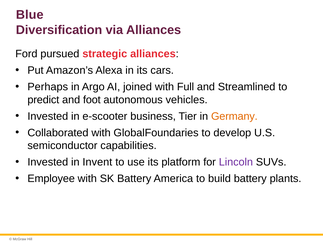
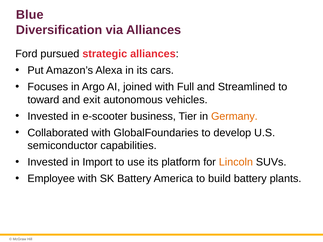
Perhaps: Perhaps -> Focuses (48, 87)
predict: predict -> toward (43, 100)
foot: foot -> exit (92, 100)
Invent: Invent -> Import (97, 162)
Lincoln colour: purple -> orange (236, 162)
